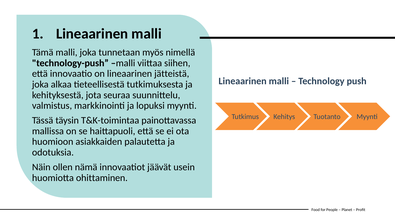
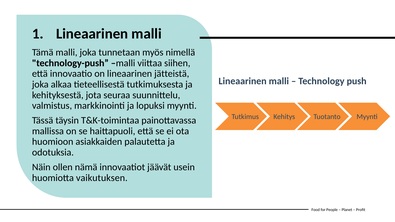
ohittaminen: ohittaminen -> vaikutuksen (102, 178)
